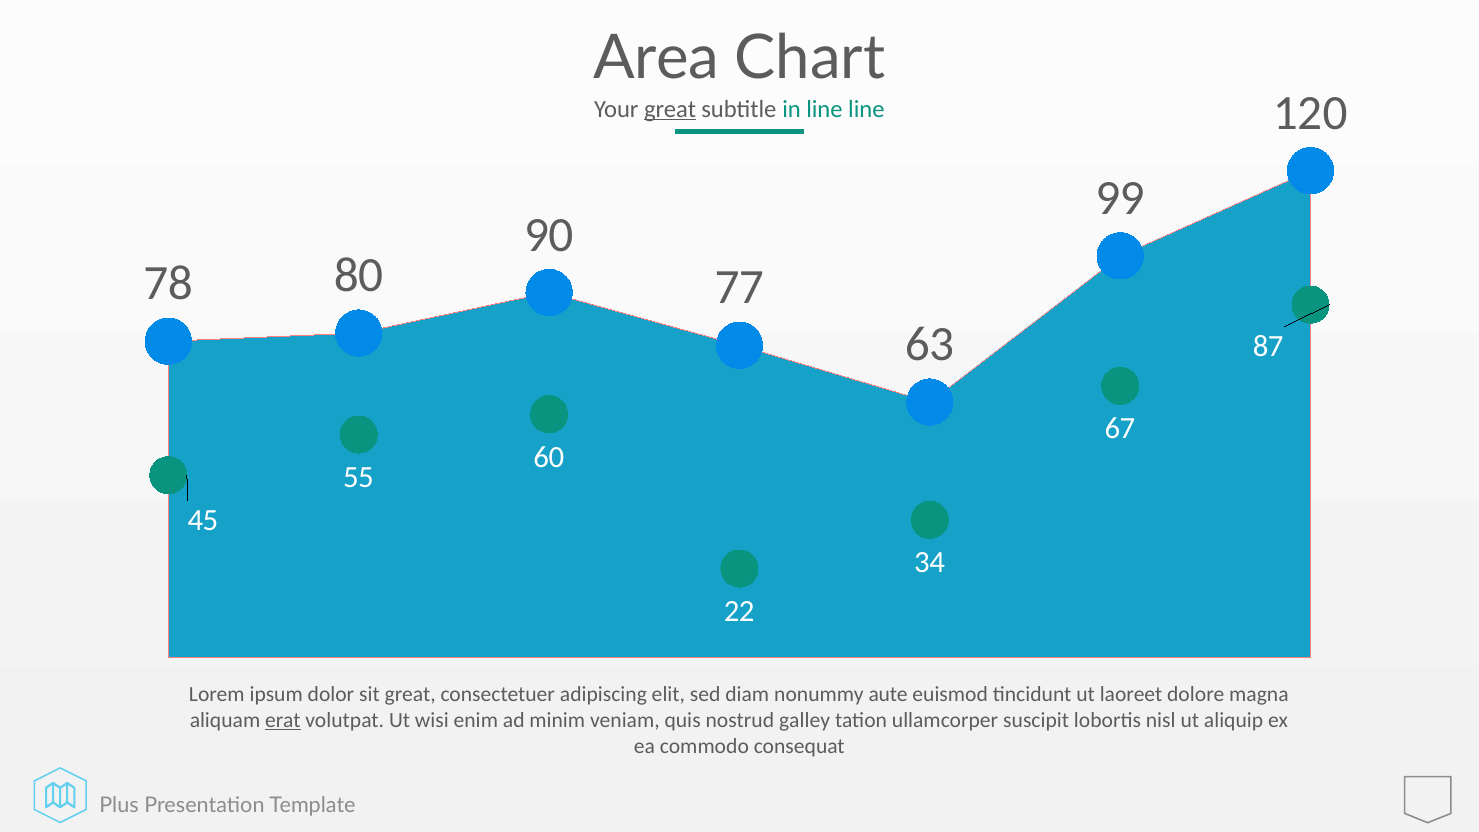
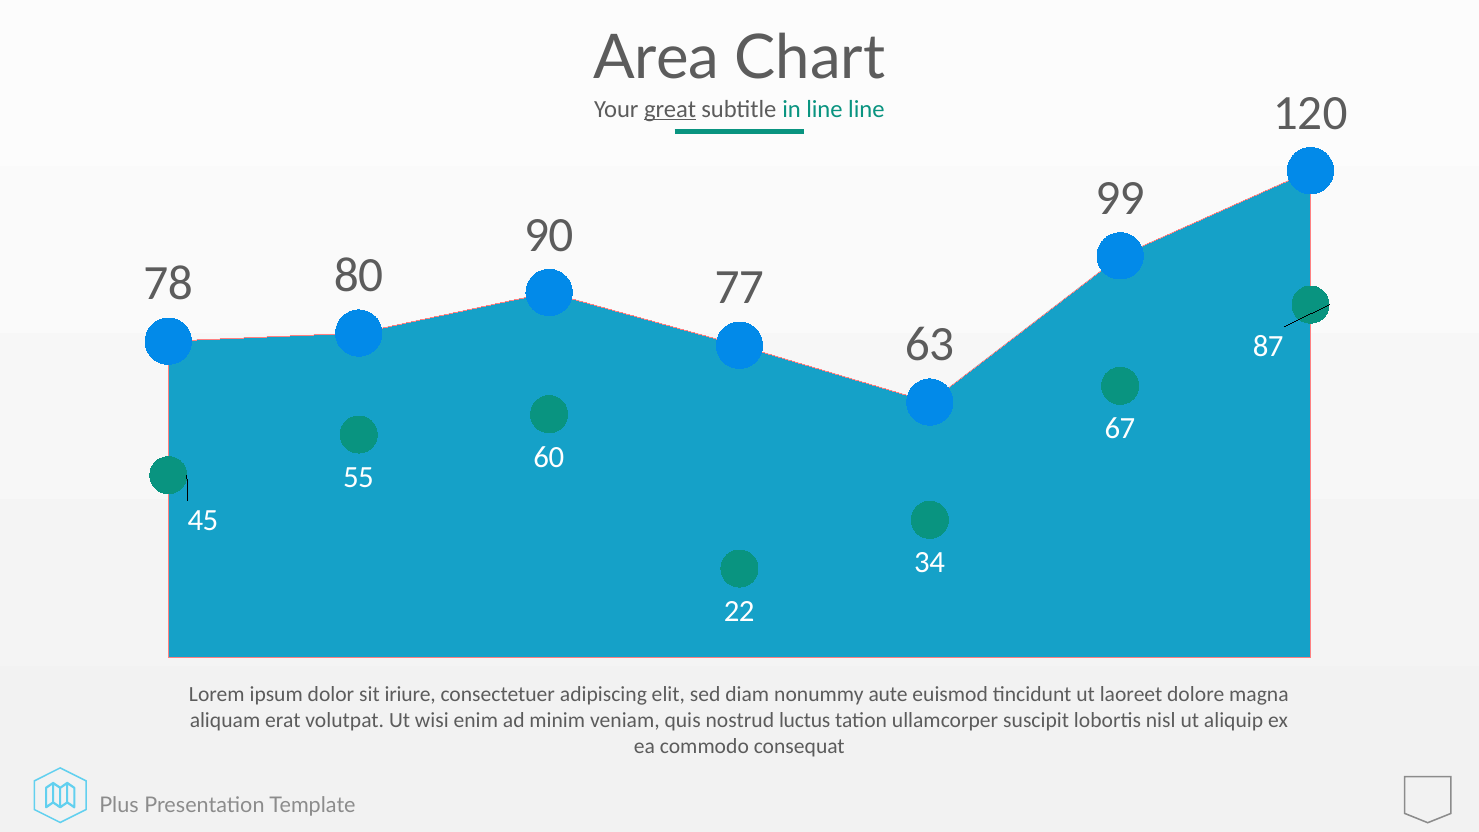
sit great: great -> iriure (410, 694)
erat underline: present -> none (283, 720)
galley: galley -> luctus (805, 720)
